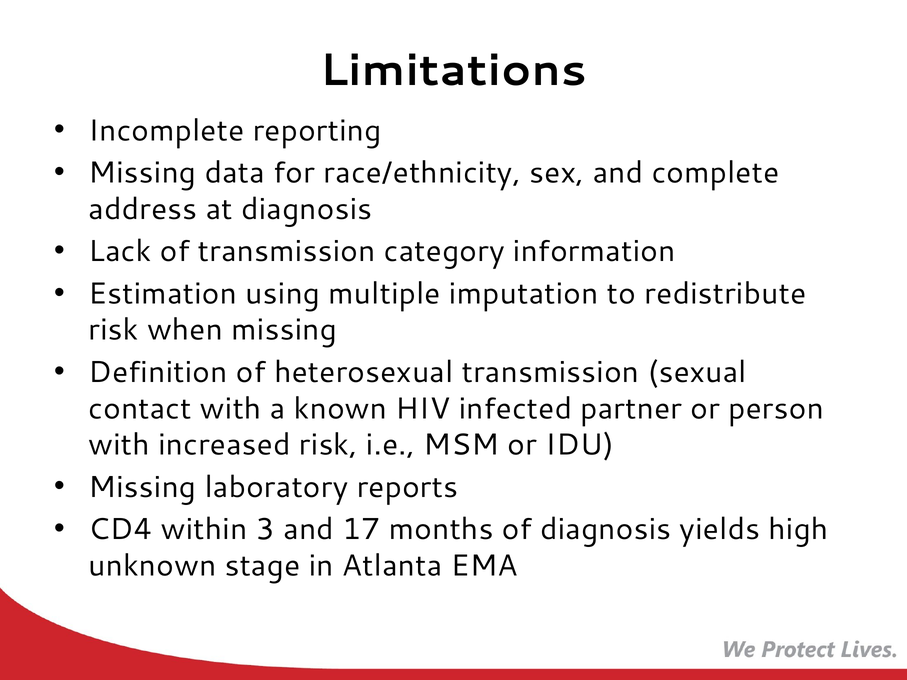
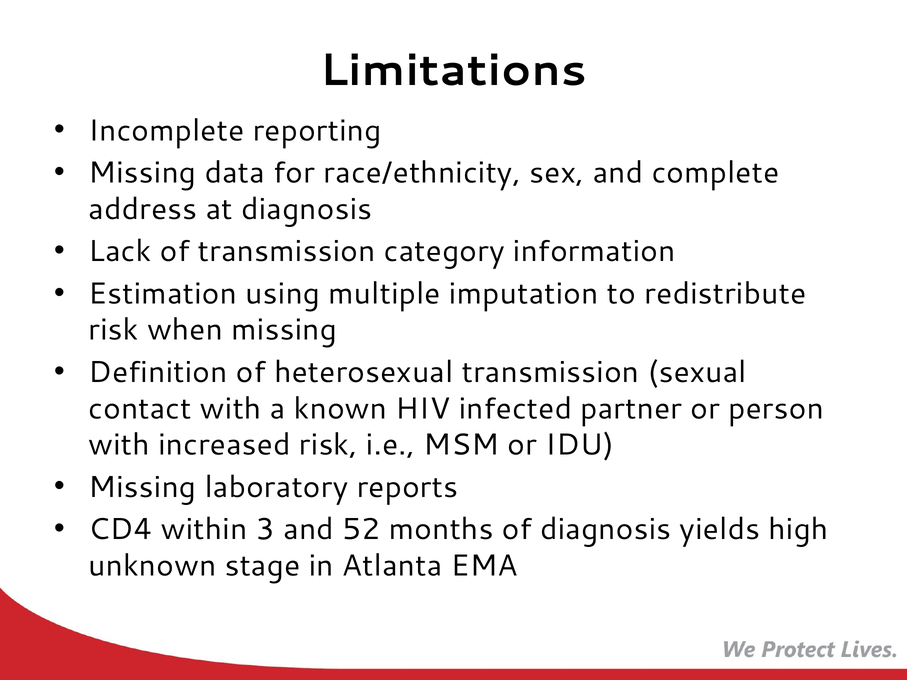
17: 17 -> 52 (361, 530)
